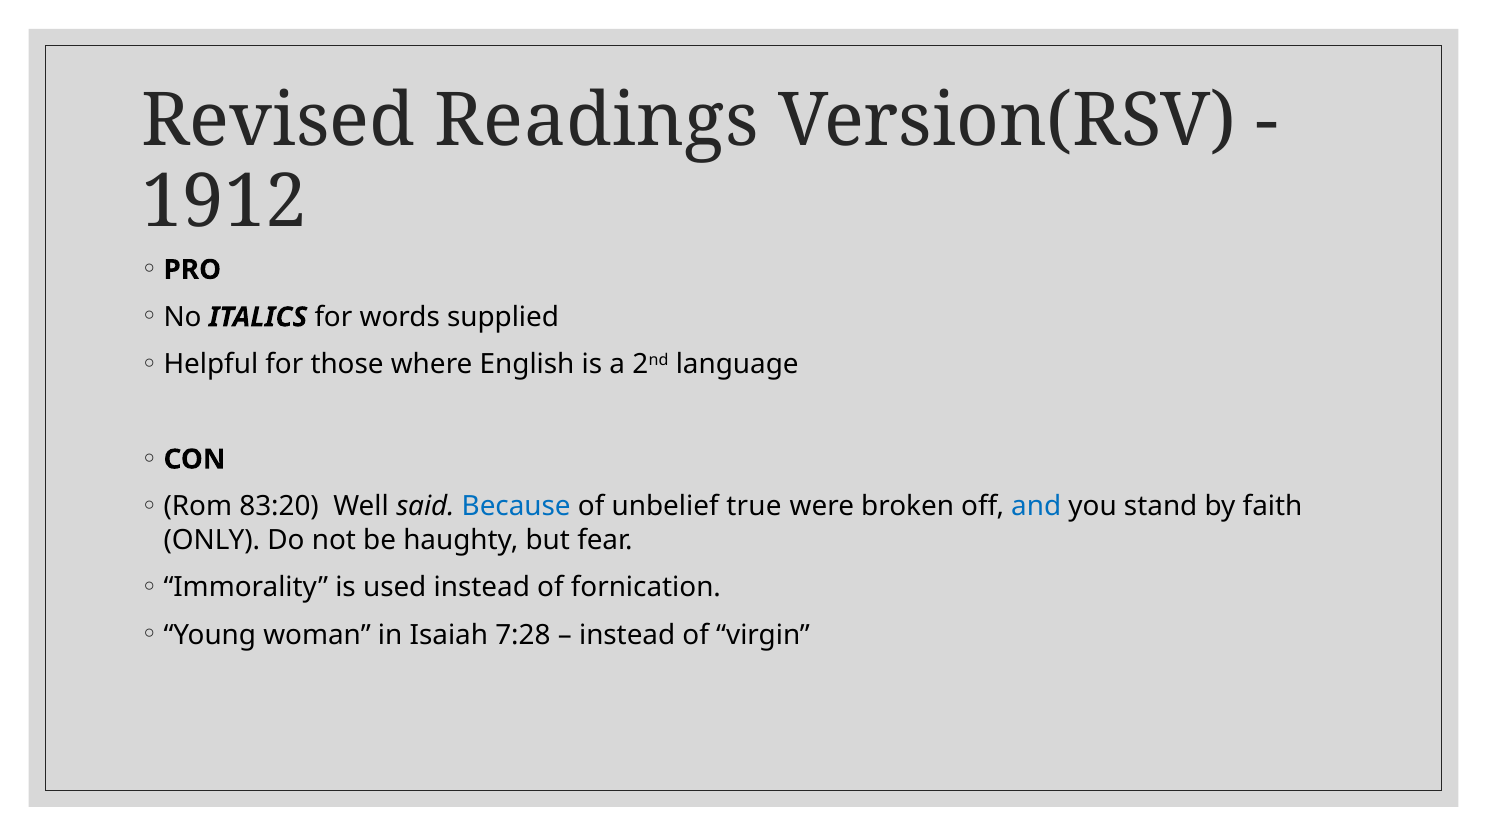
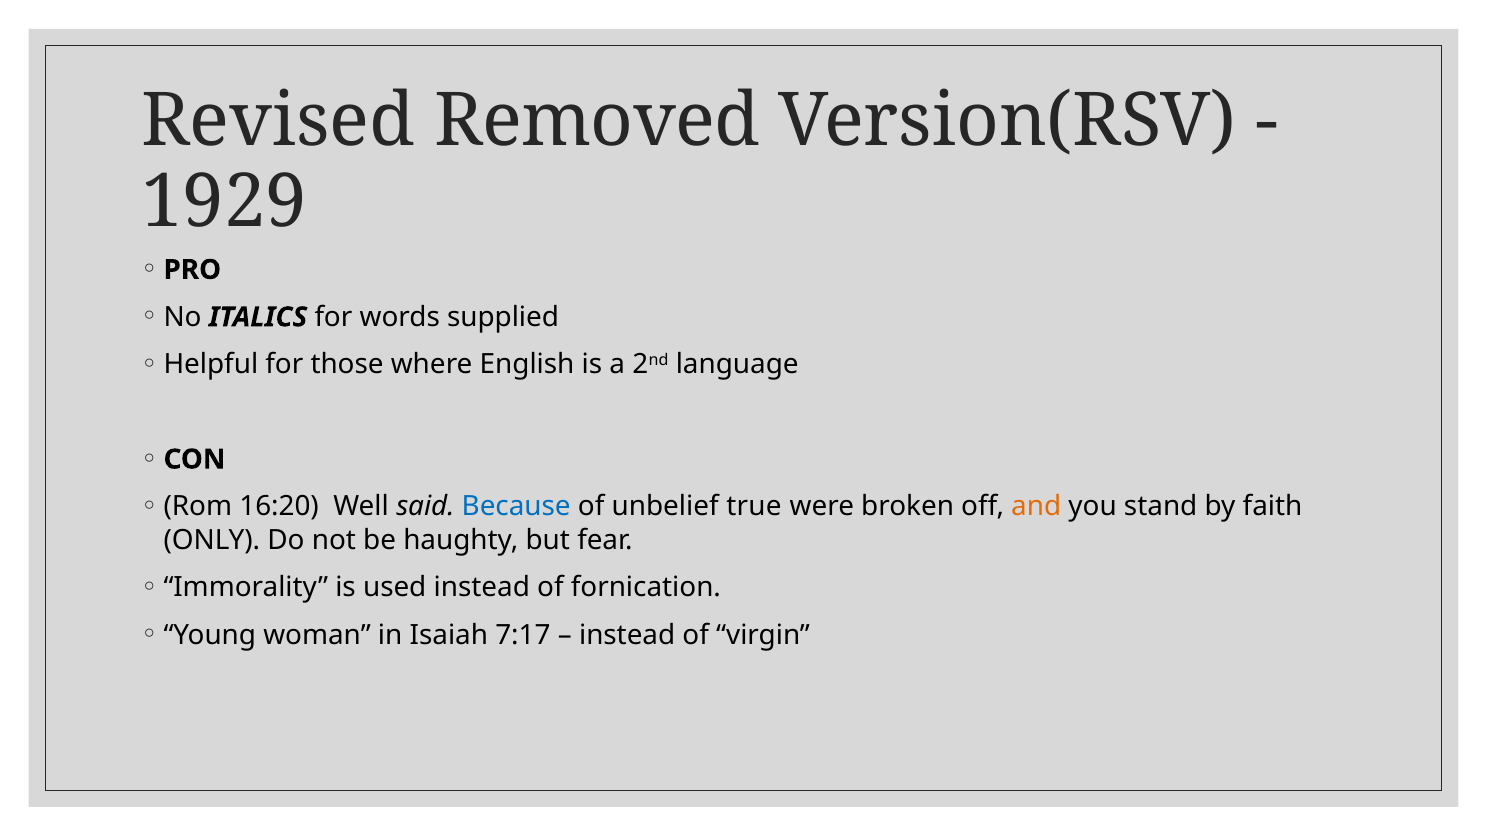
Readings: Readings -> Removed (597, 121)
1912: 1912 -> 1929 (224, 202)
83:20: 83:20 -> 16:20 (279, 507)
and colour: blue -> orange (1036, 507)
7:28: 7:28 -> 7:17 (523, 635)
